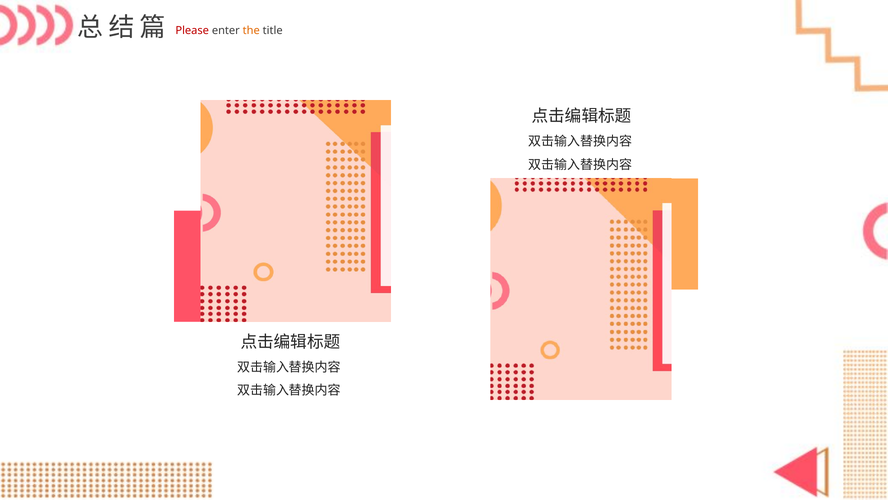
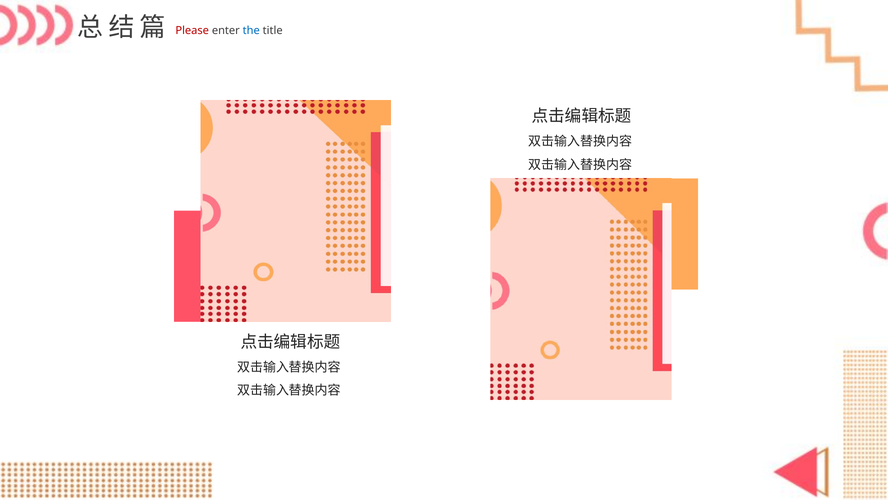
the colour: orange -> blue (251, 31)
